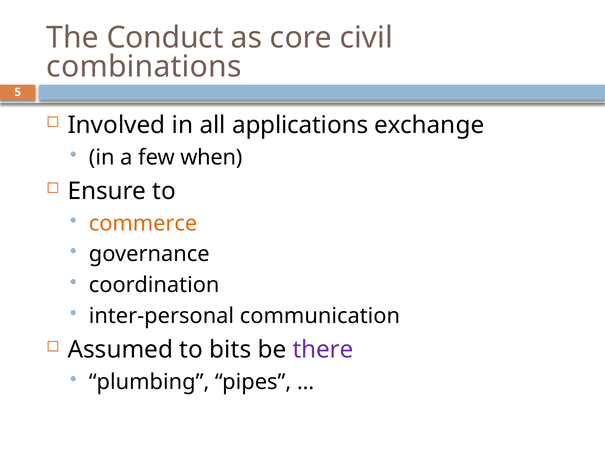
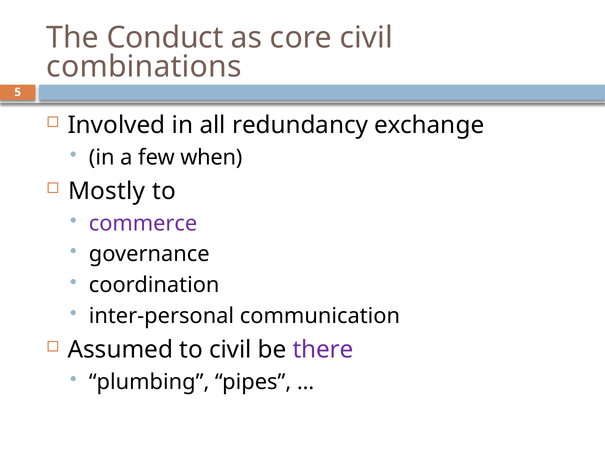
applications: applications -> redundancy (300, 125)
Ensure: Ensure -> Mostly (107, 191)
commerce colour: orange -> purple (143, 223)
to bits: bits -> civil (230, 350)
